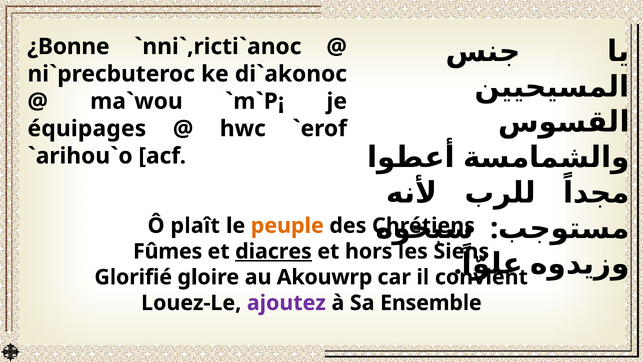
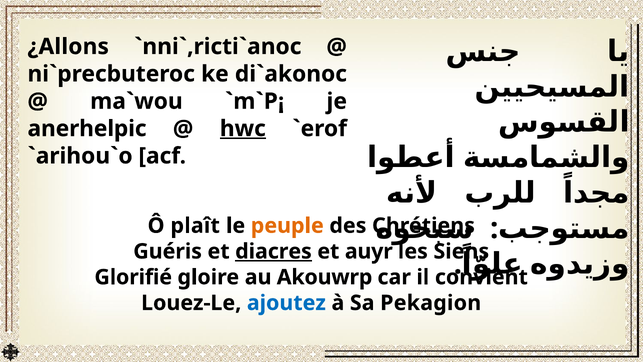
¿Bonne: ¿Bonne -> ¿Allons (68, 47)
équipages: équipages -> anerhelpic (87, 129)
hwc underline: none -> present (243, 129)
Fûmes: Fûmes -> Guéris (168, 251)
hors: hors -> auyr (369, 251)
ajoutez colour: purple -> blue (286, 303)
Ensemble: Ensemble -> Pekagion (431, 303)
